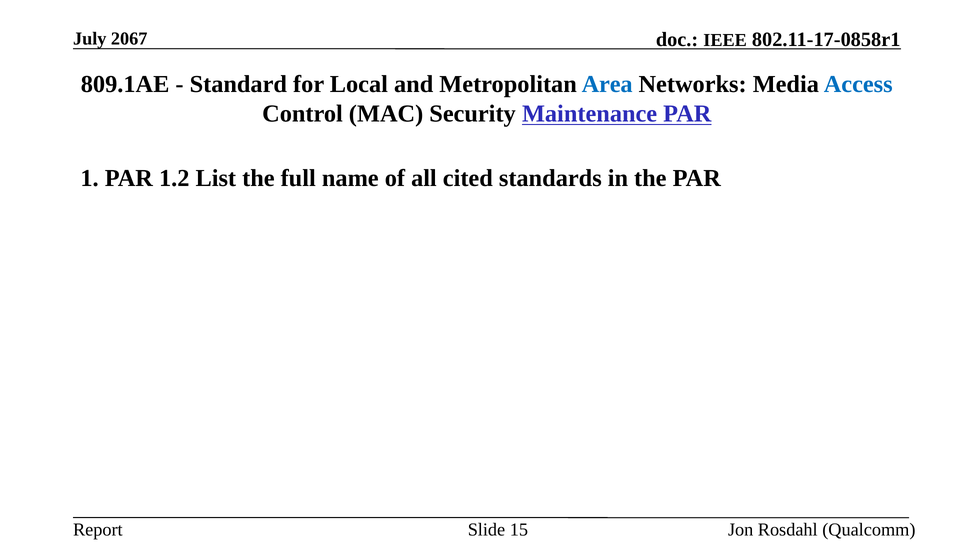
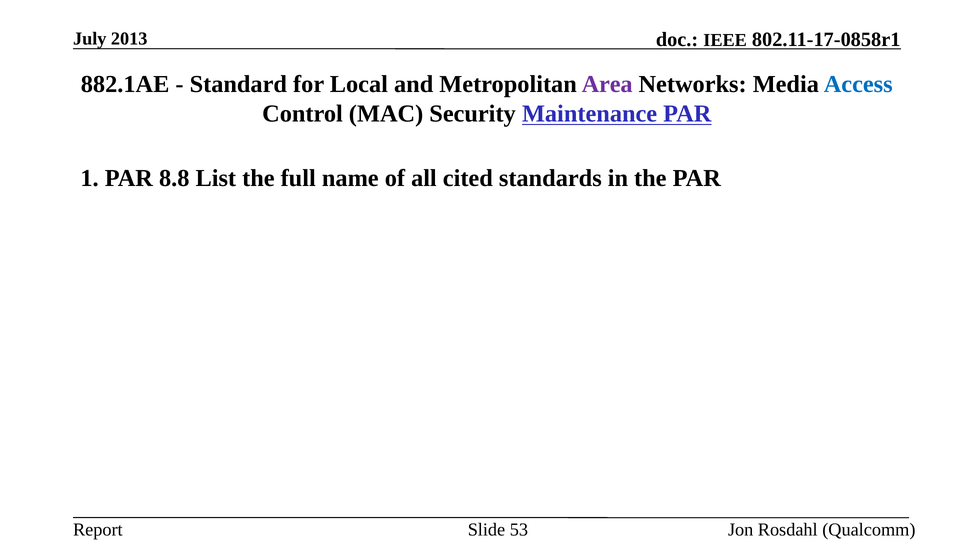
2067: 2067 -> 2013 (129, 39)
809.1AE: 809.1AE -> 882.1AE (125, 84)
Area colour: blue -> purple (607, 84)
1.2: 1.2 -> 8.8 (174, 178)
15: 15 -> 53 (519, 530)
